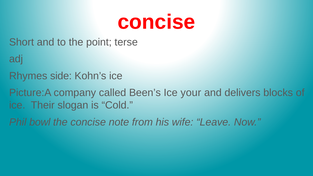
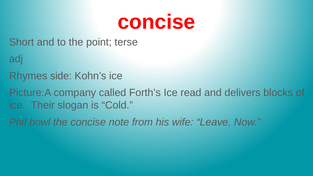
Been’s: Been’s -> Forth’s (145, 93)
your: your -> read (191, 93)
